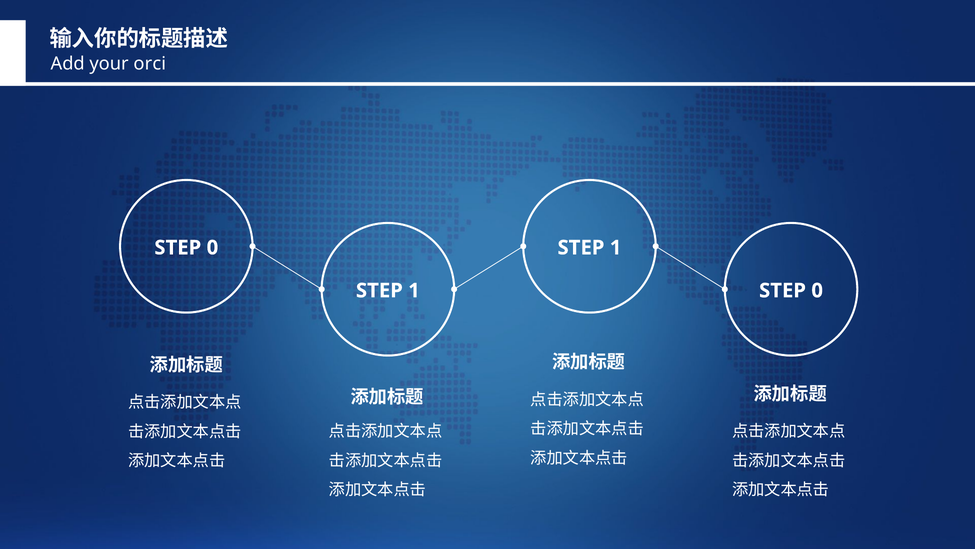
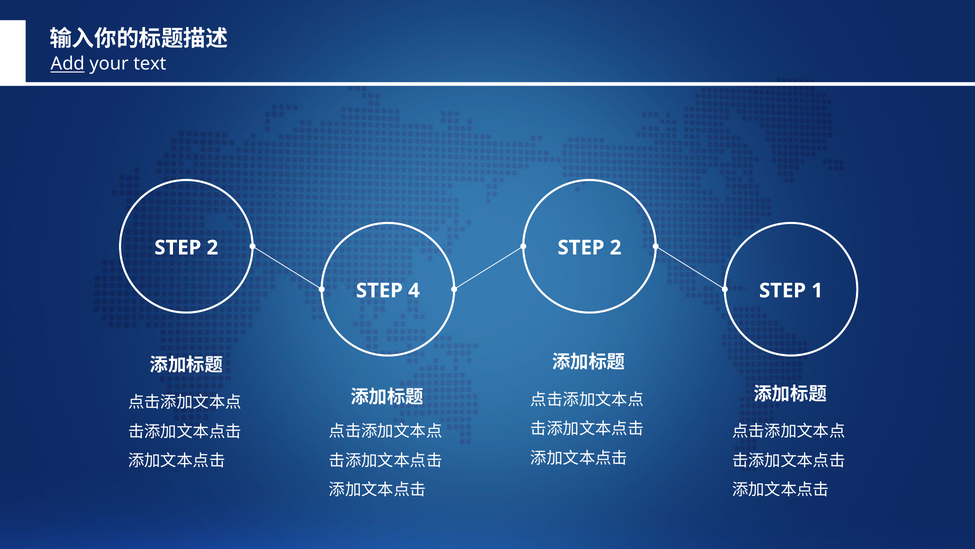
Add underline: none -> present (68, 64)
orci: orci -> text (150, 64)
0: 0 -> 2 (212, 248)
1: 1 -> 2 (616, 248)
1: 1 -> 4 (414, 290)
0: 0 -> 1 (817, 290)
